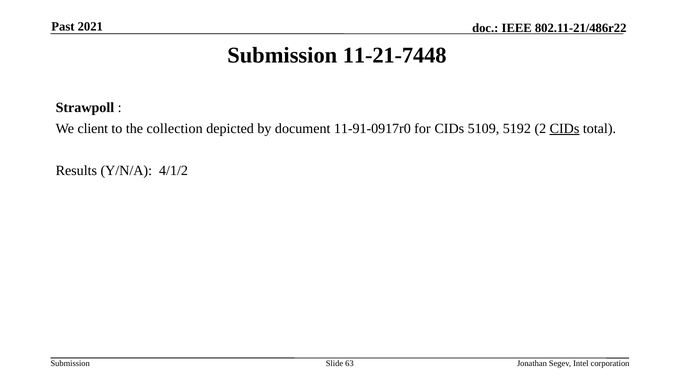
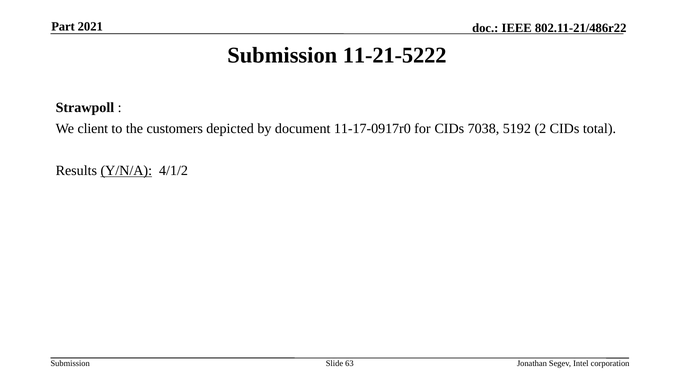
Past: Past -> Part (63, 27)
11-21-7448: 11-21-7448 -> 11-21-5222 (395, 56)
collection: collection -> customers (175, 129)
11-91-0917r0: 11-91-0917r0 -> 11-17-0917r0 (372, 129)
5109: 5109 -> 7038 (483, 129)
CIDs underline: present -> none (565, 129)
Y/N/A underline: none -> present (126, 171)
